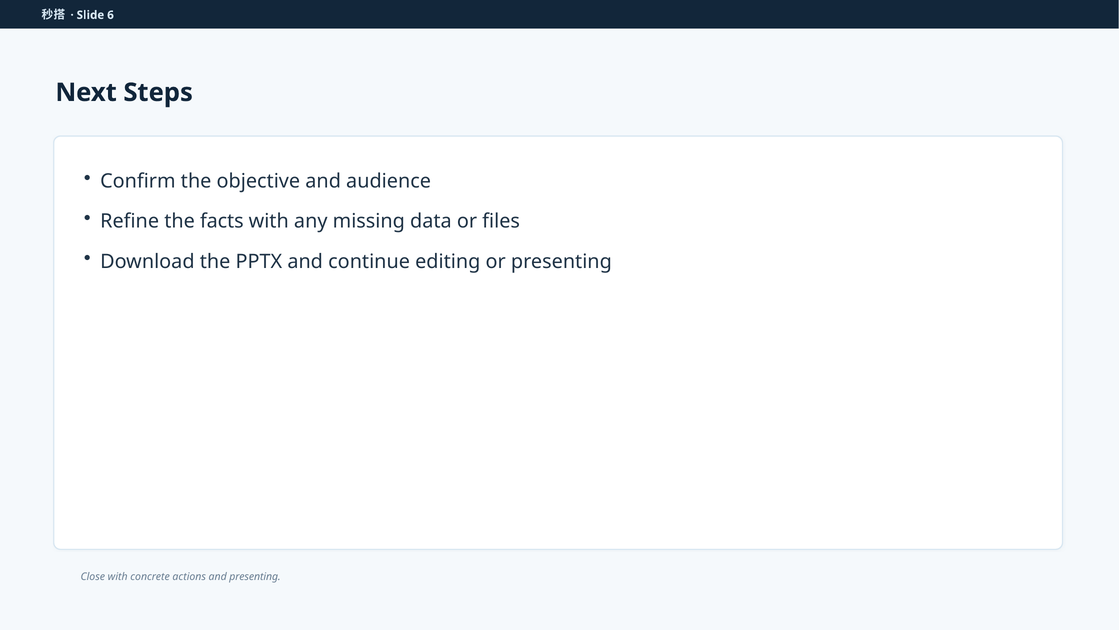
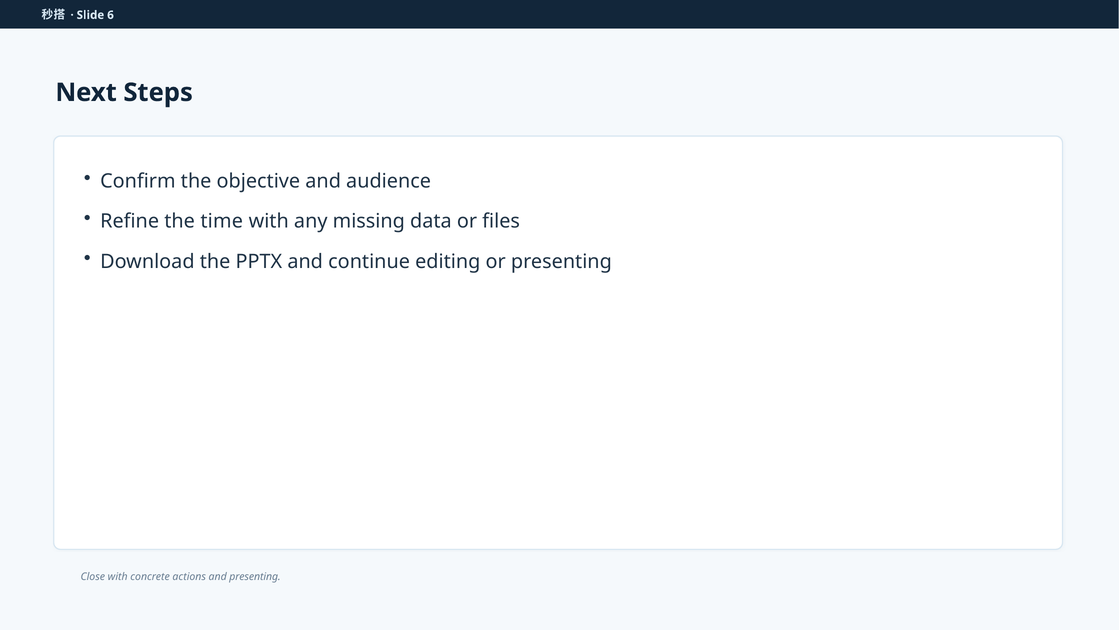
facts: facts -> time (222, 221)
